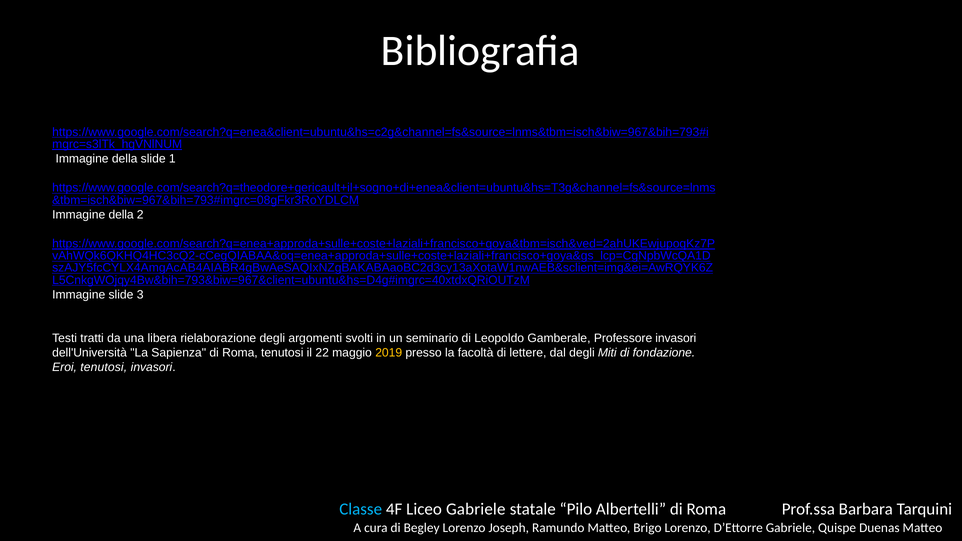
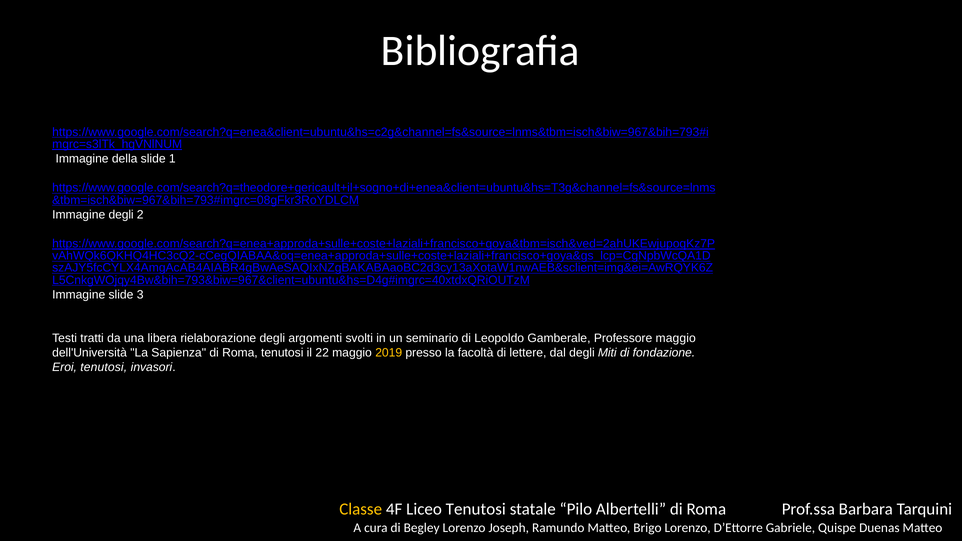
della: della -> degli (121, 215)
Professore invasori: invasori -> maggio (676, 338)
Classe colour: light blue -> yellow (361, 509)
Liceo Gabriele: Gabriele -> Tenutosi (476, 509)
